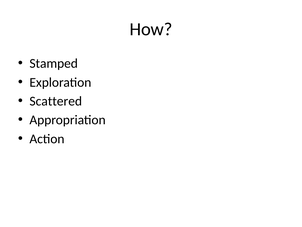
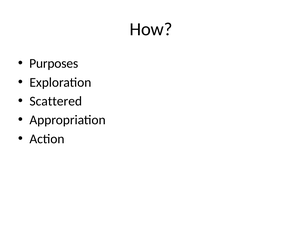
Stamped: Stamped -> Purposes (54, 63)
